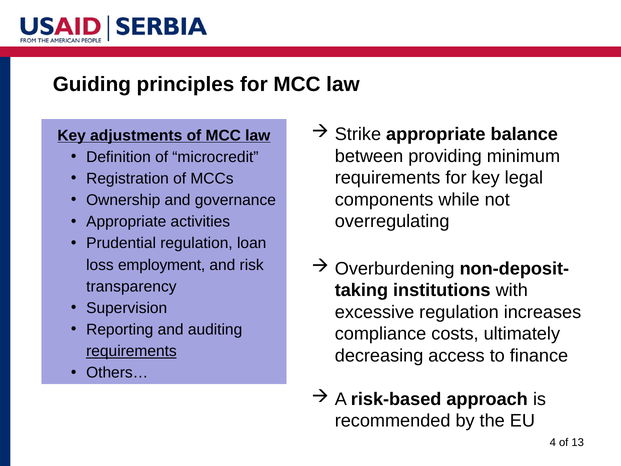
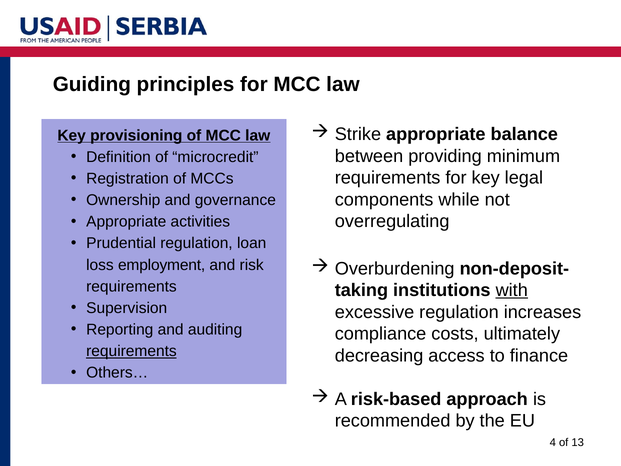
adjustments: adjustments -> provisioning (136, 135)
transparency: transparency -> requirements (131, 286)
with underline: none -> present (512, 290)
